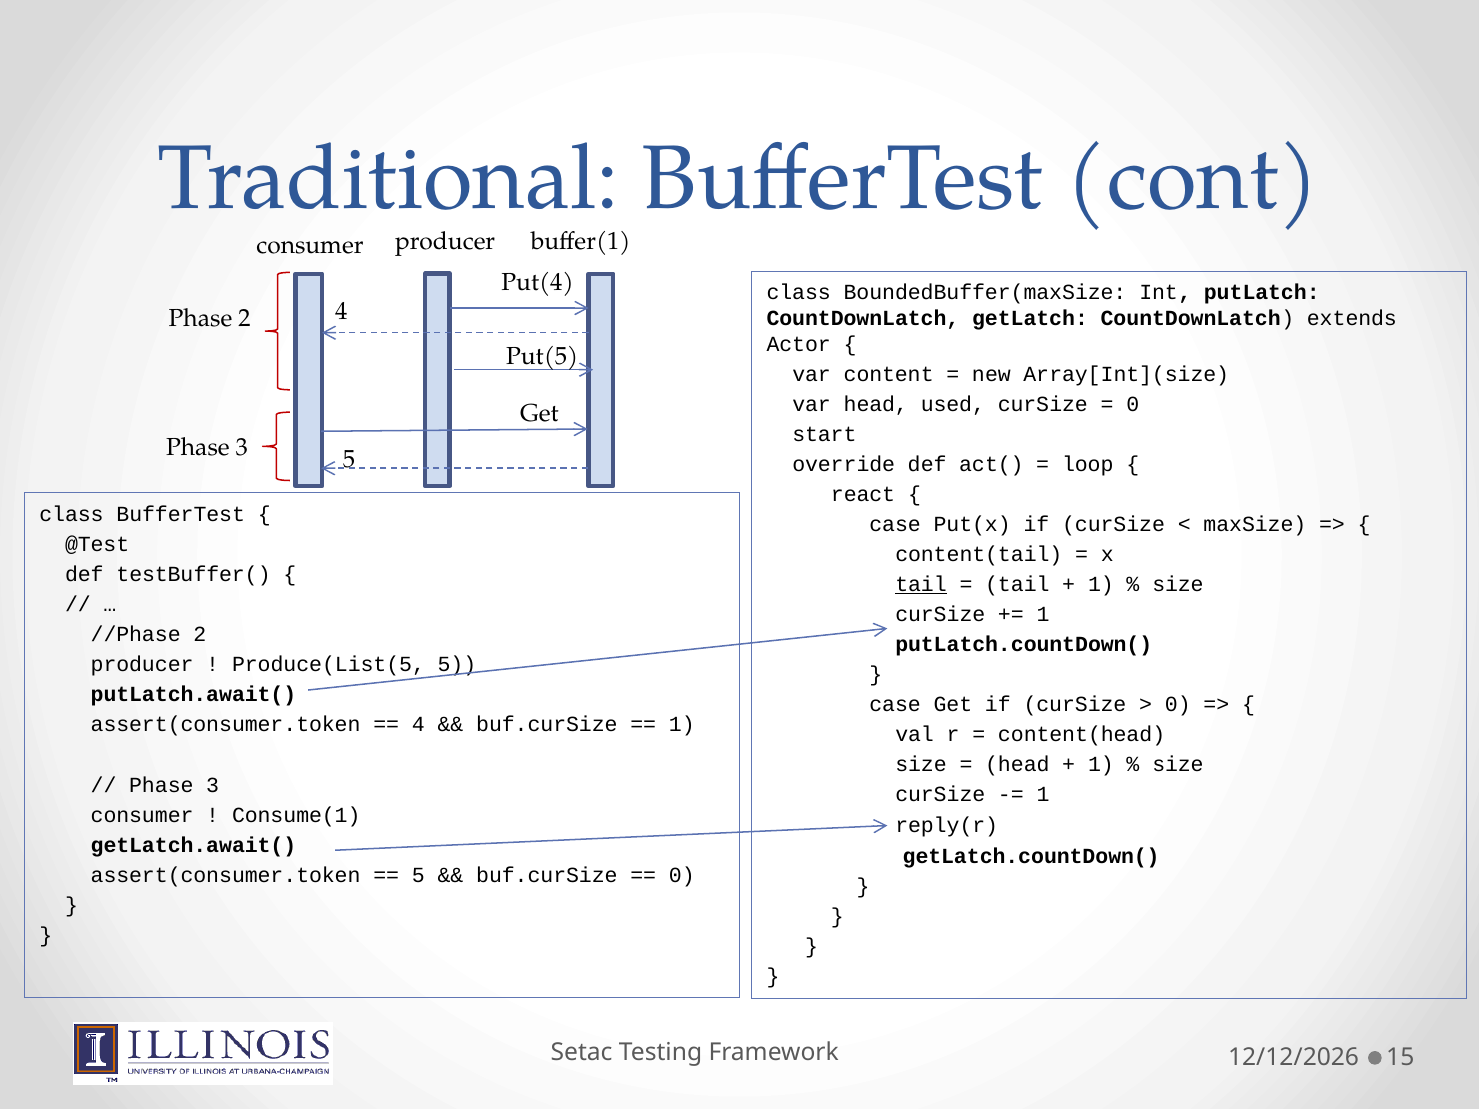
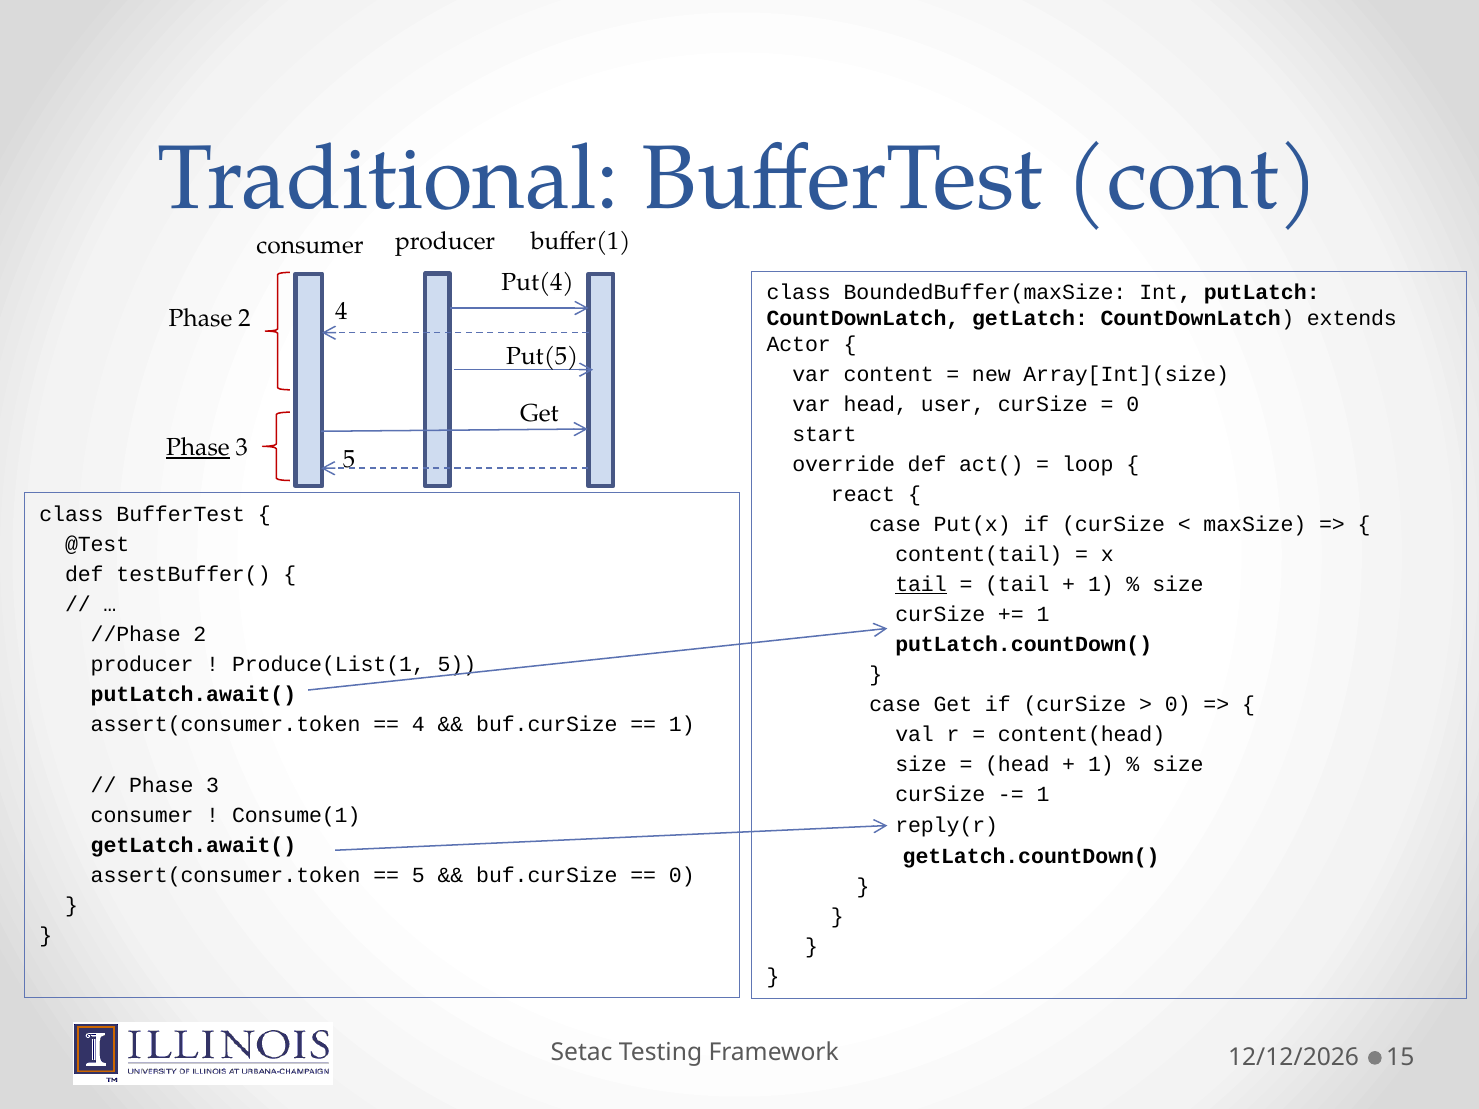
used: used -> user (953, 404)
Phase underline: none -> present (198, 447)
Produce(List(5: Produce(List(5 -> Produce(List(1 (329, 665)
